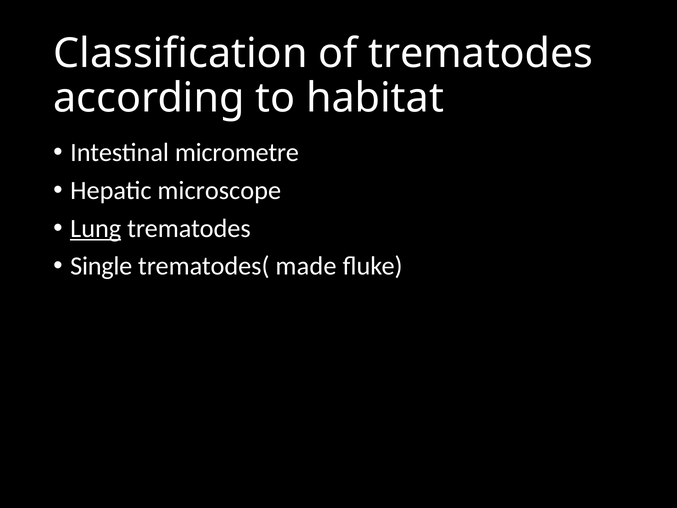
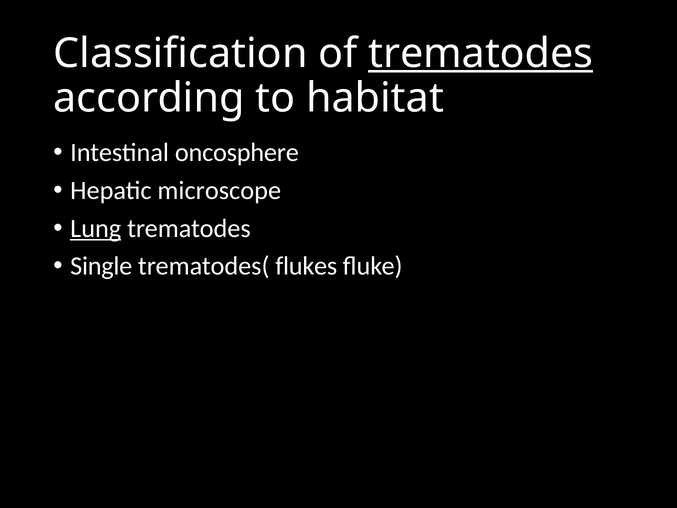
trematodes underline: none -> present (481, 53)
micrometre: micrometre -> oncosphere (237, 153)
made: made -> flukes (306, 266)
